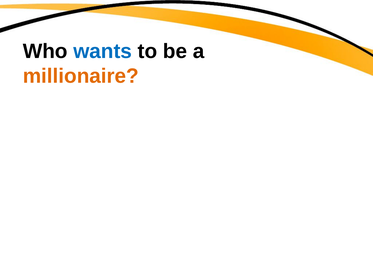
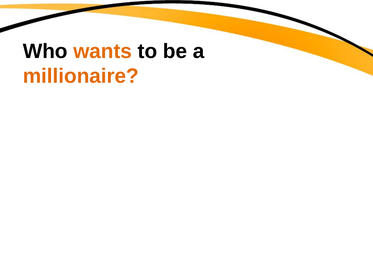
wants colour: blue -> orange (103, 51)
